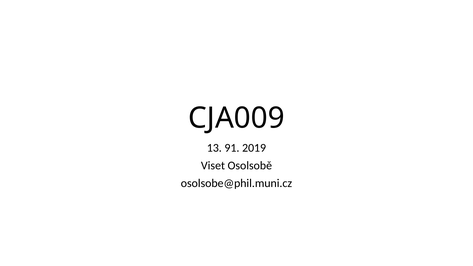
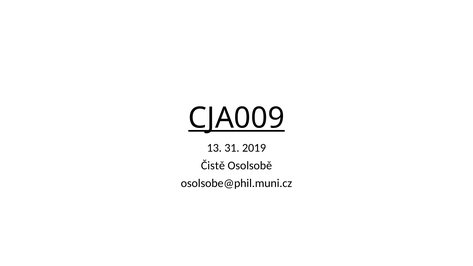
CJA009 underline: none -> present (236, 118)
91: 91 -> 31 (232, 148)
Viset: Viset -> Čistě (213, 166)
